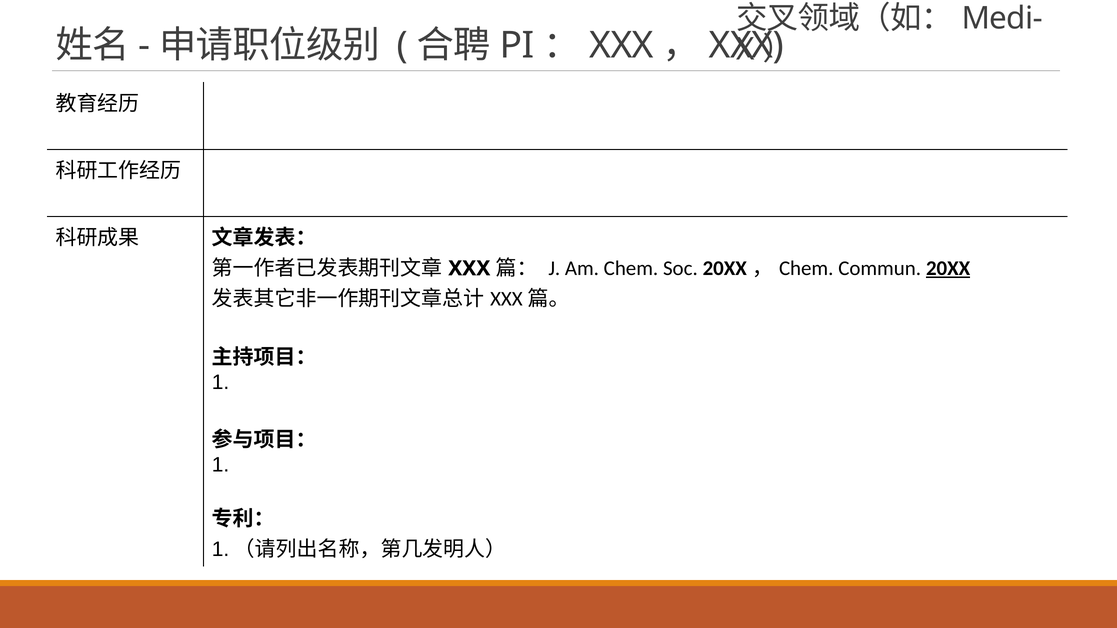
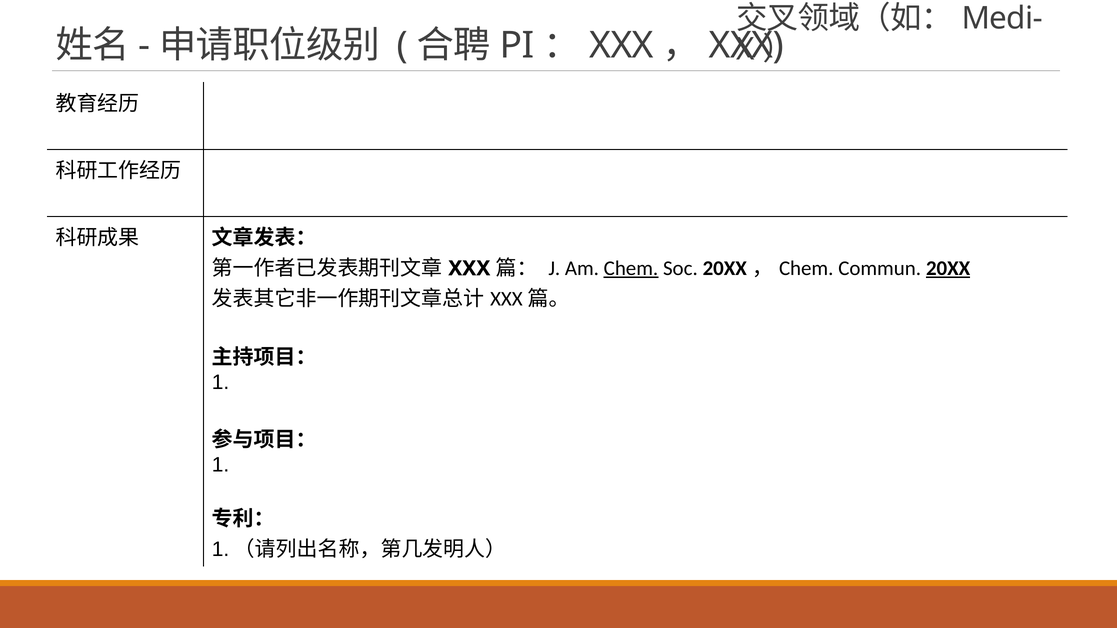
Chem underline: none -> present (631, 268)
